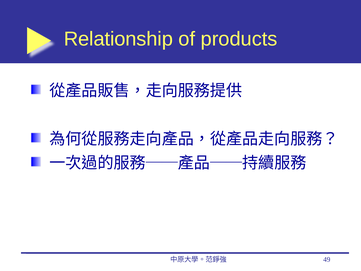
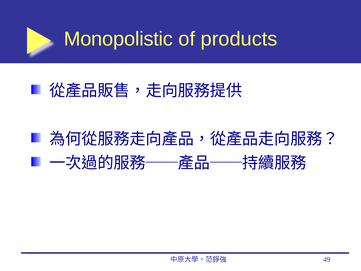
Relationship: Relationship -> Monopolistic (118, 39)
